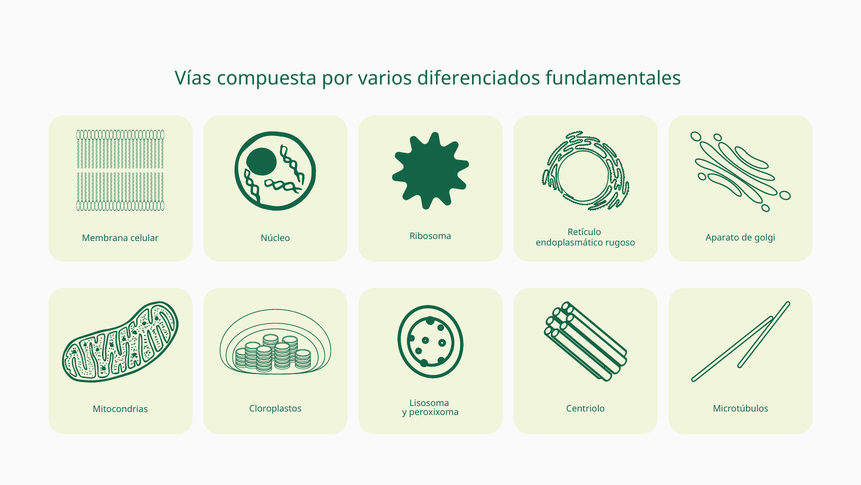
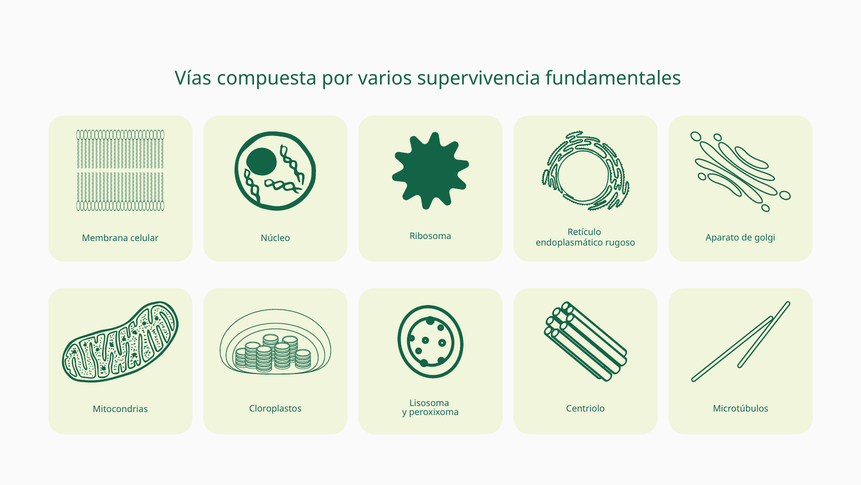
diferenciados: diferenciados -> supervivencia (479, 78)
